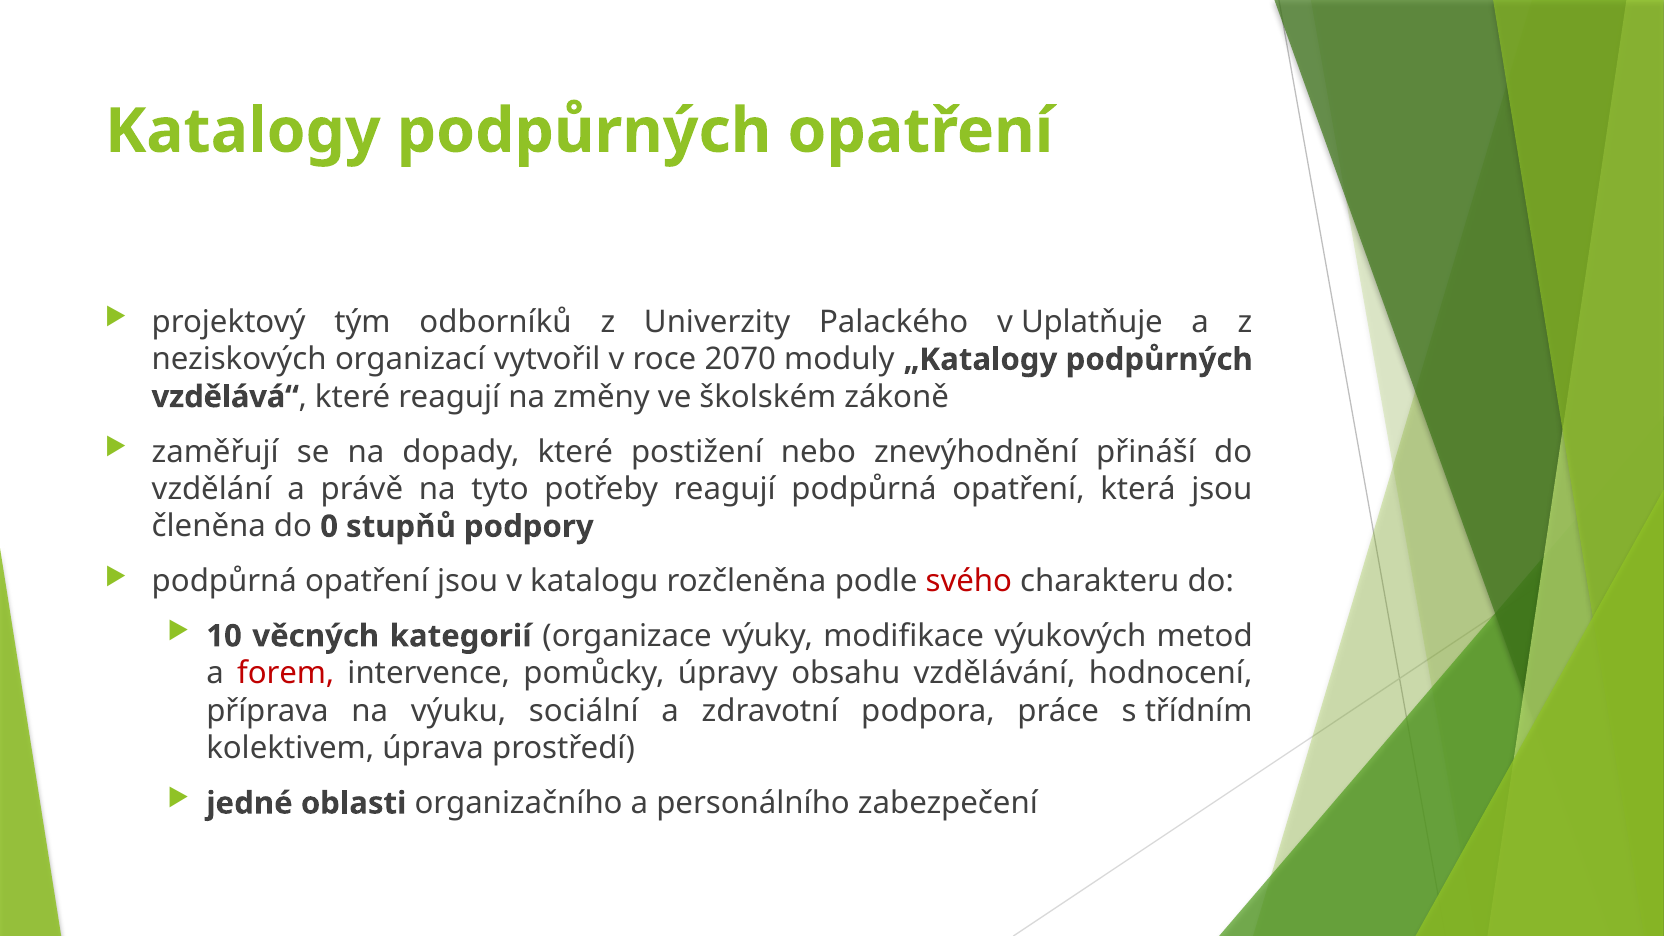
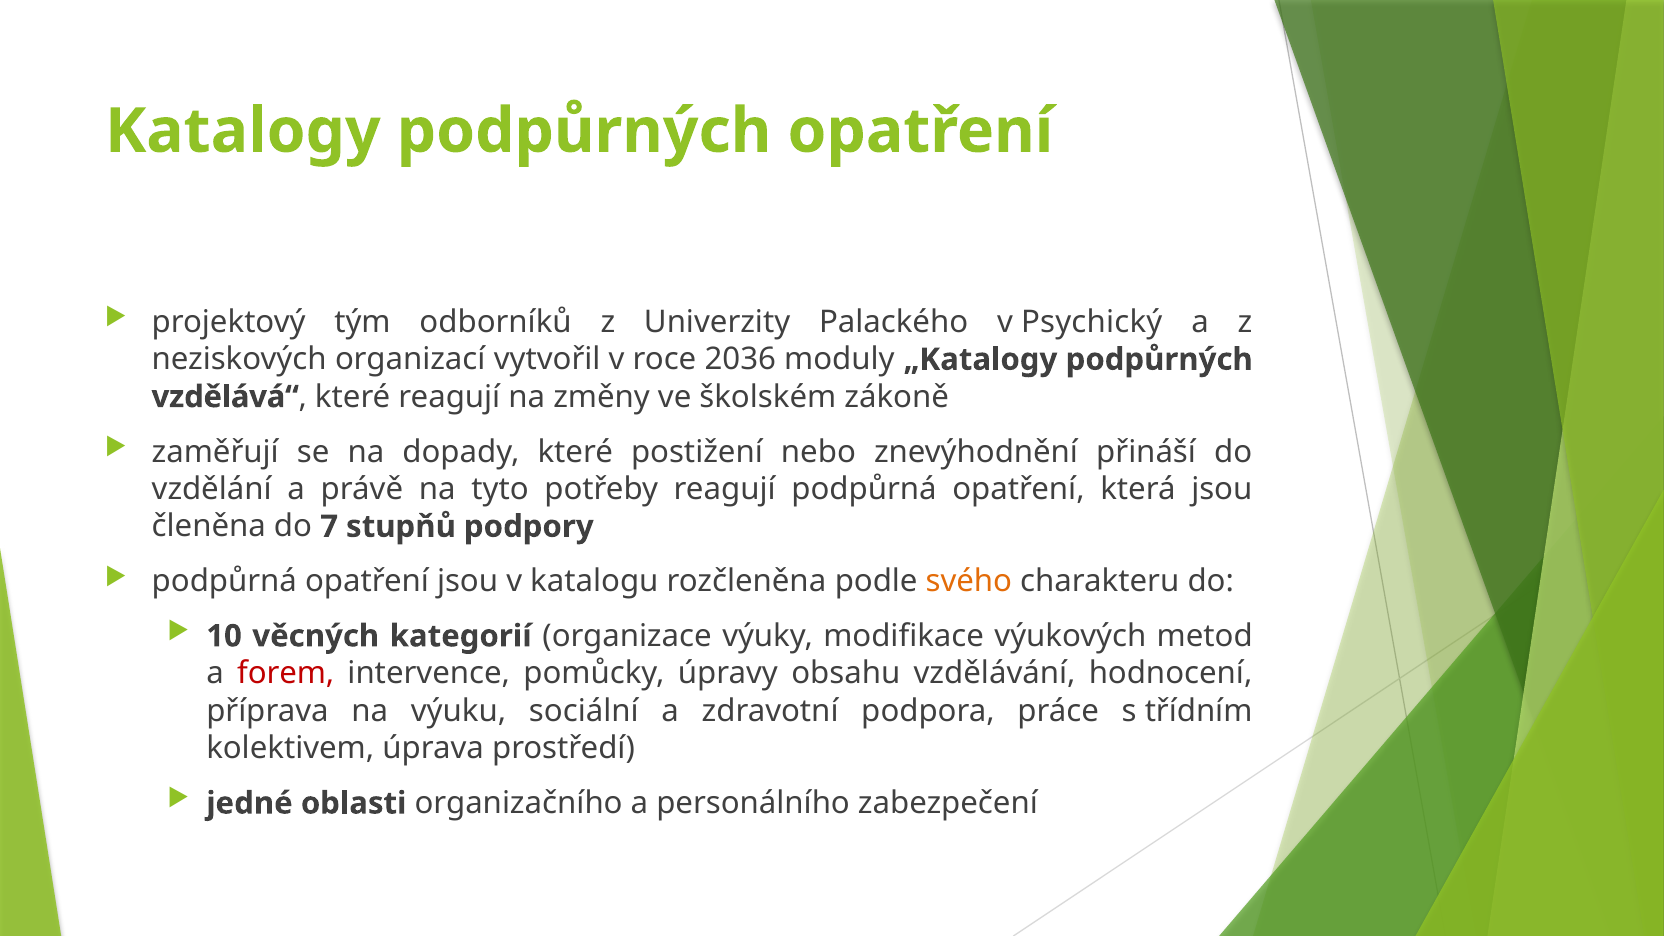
Uplatňuje: Uplatňuje -> Psychický (1092, 322)
2070: 2070 -> 2036 (740, 359)
0: 0 -> 7 (329, 527)
svého colour: red -> orange (969, 581)
